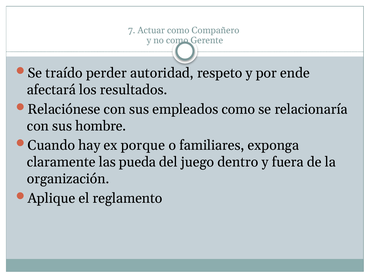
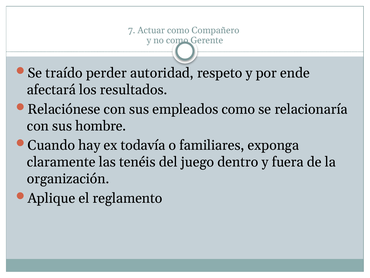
porque: porque -> todavía (143, 145)
pueda: pueda -> tenéis (137, 162)
